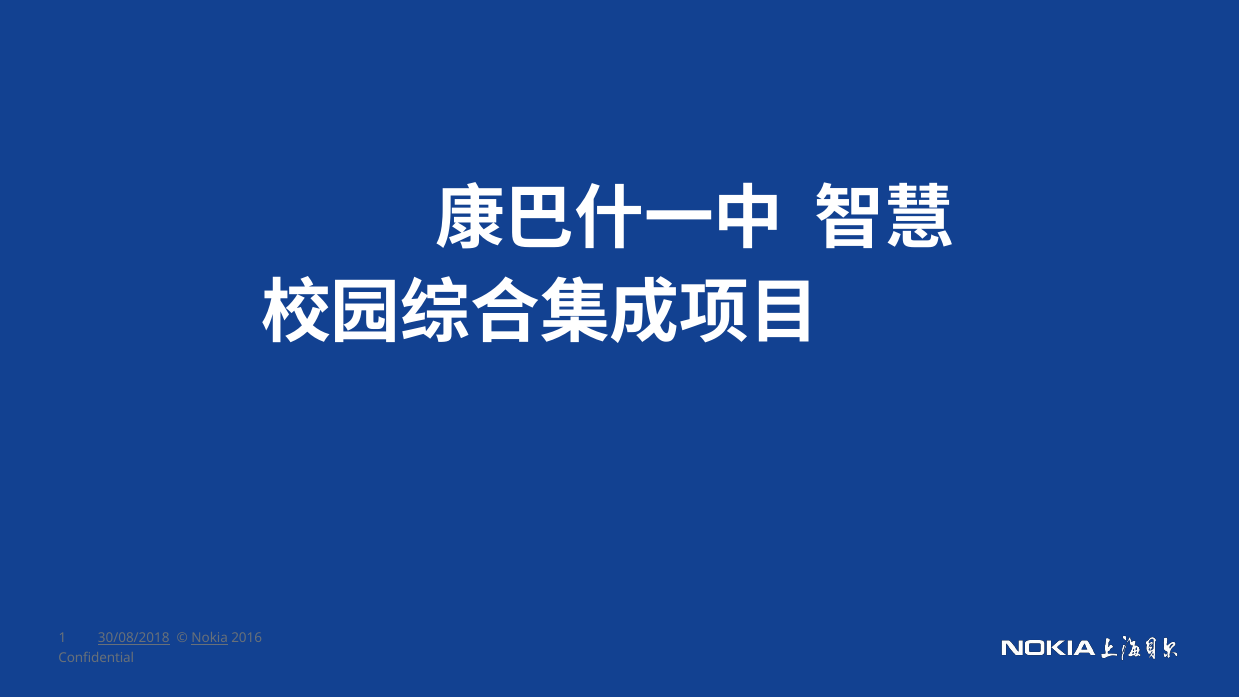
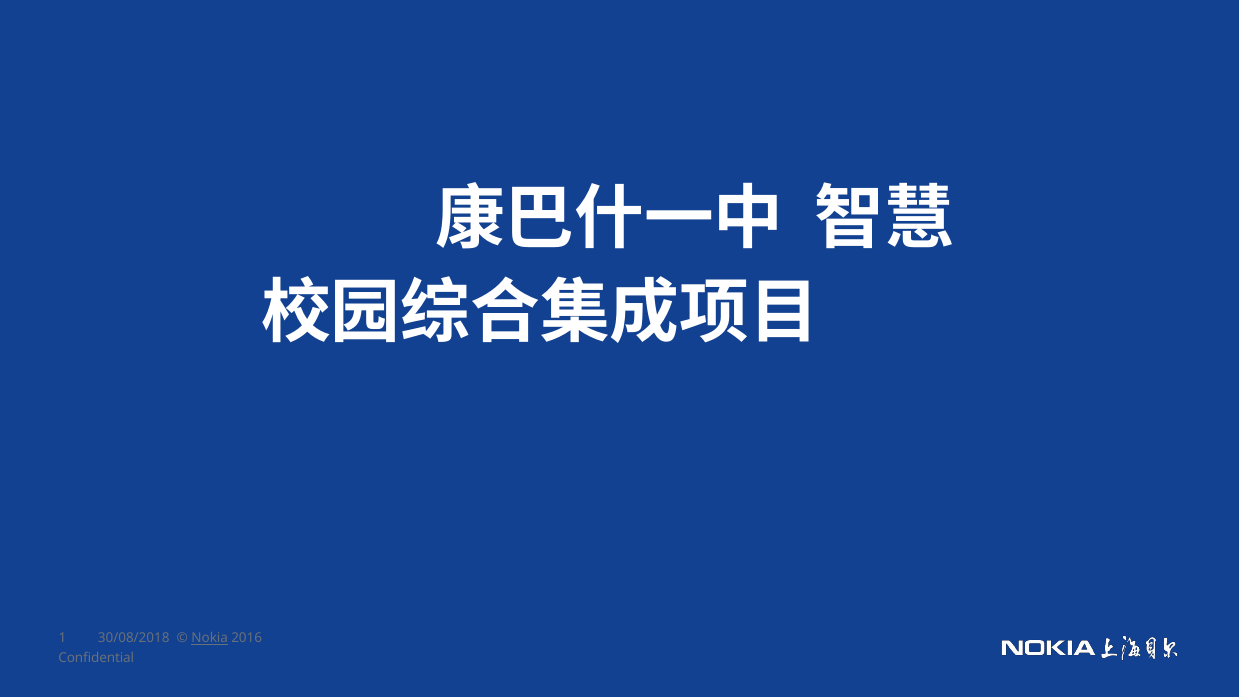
30/08/2018 underline: present -> none (134, 638)
